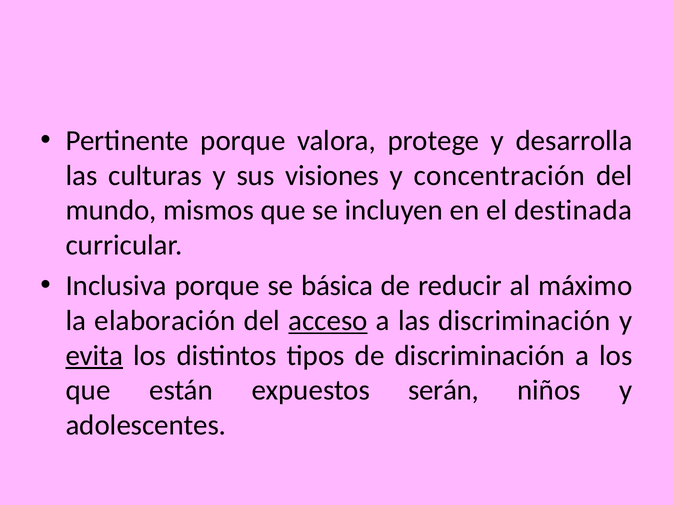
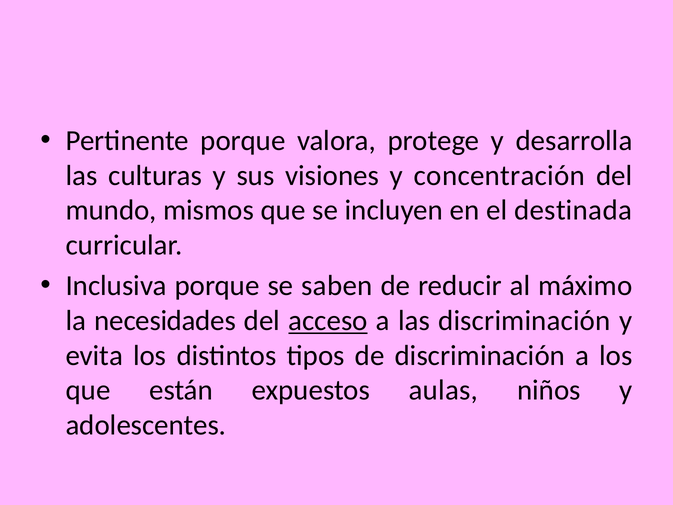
básica: básica -> saben (337, 286)
elaboración: elaboración -> necesidades (165, 320)
evita underline: present -> none (94, 355)
serán: serán -> aulas (443, 390)
